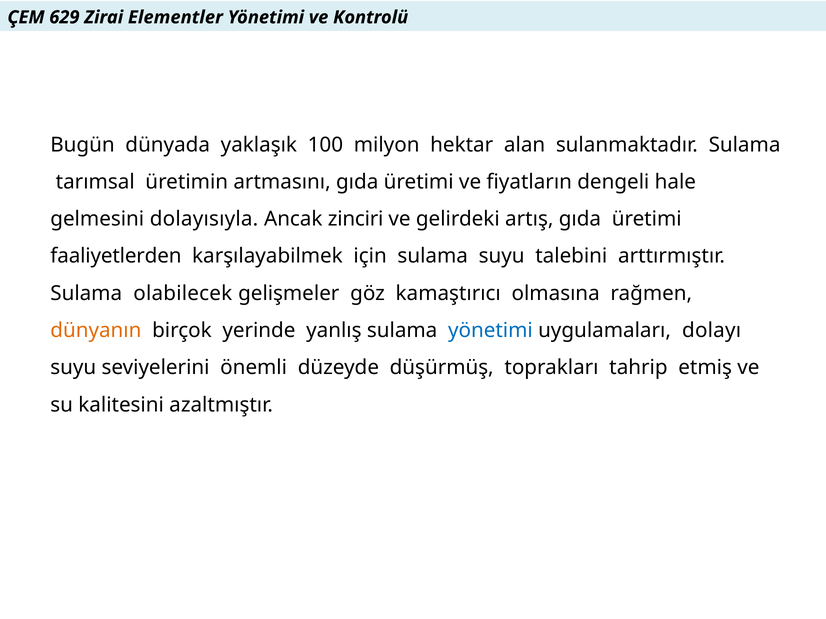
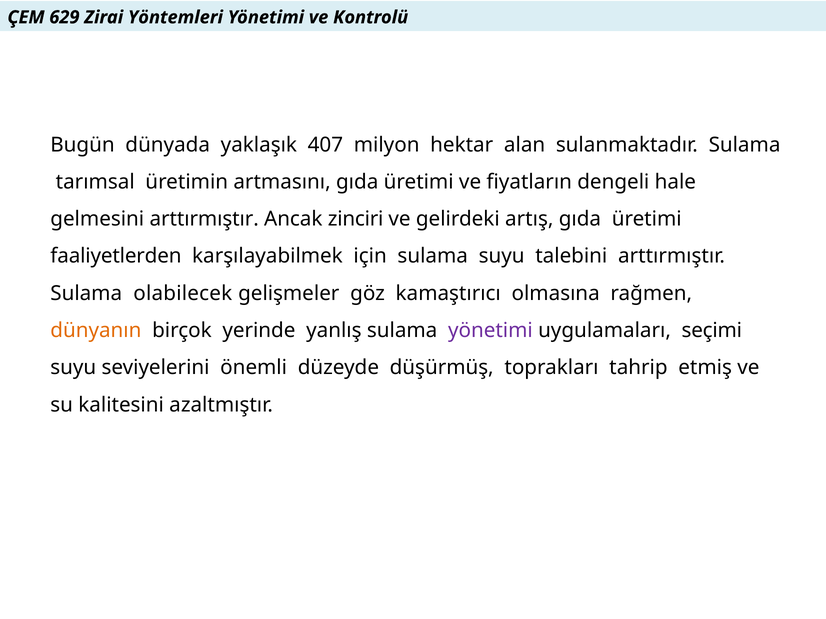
Elementler: Elementler -> Yöntemleri (175, 17)
100: 100 -> 407 (325, 145)
gelmesini dolayısıyla: dolayısıyla -> arttırmıştır (204, 219)
yönetimi colour: blue -> purple (490, 331)
dolayı: dolayı -> seçimi (712, 331)
